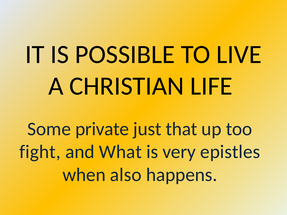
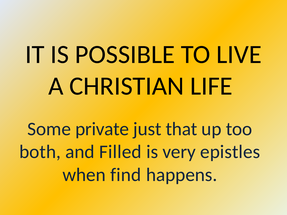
fight: fight -> both (40, 152)
What: What -> Filled (120, 152)
also: also -> find (126, 175)
